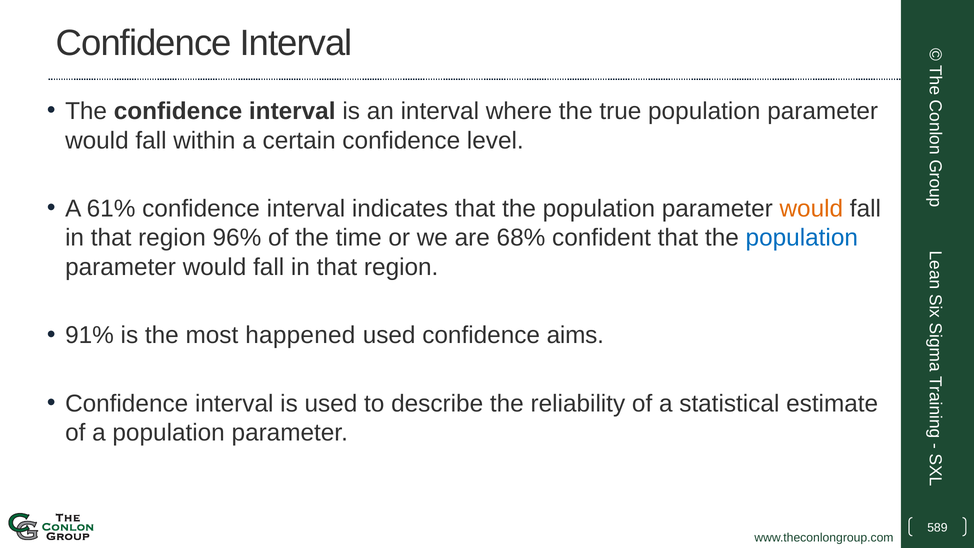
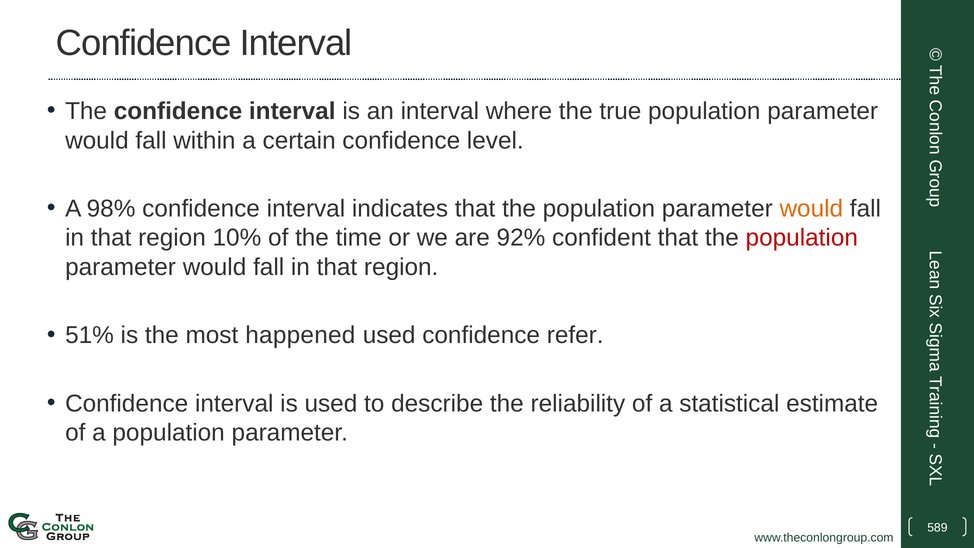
61%: 61% -> 98% (111, 209)
96%: 96% -> 10% (237, 238)
68%: 68% -> 92% (521, 238)
population colour: blue -> red (802, 238)
91%: 91% -> 51% (89, 335)
aims: aims -> refer (575, 335)
